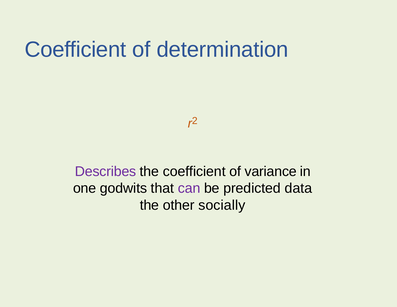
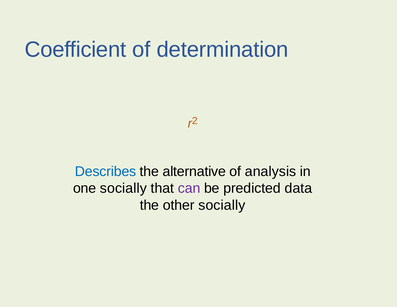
Describes colour: purple -> blue (106, 171)
the coefficient: coefficient -> alternative (194, 171)
variance: variance -> analysis (271, 171)
one godwits: godwits -> socially (123, 188)
